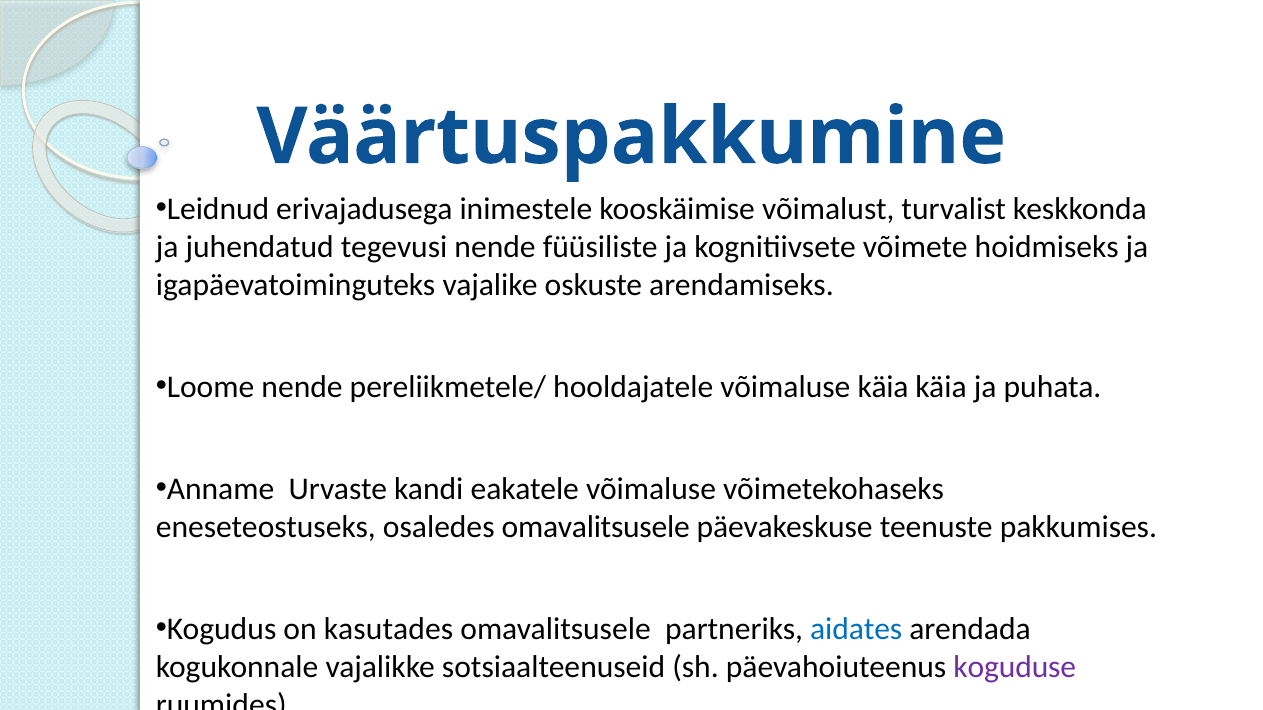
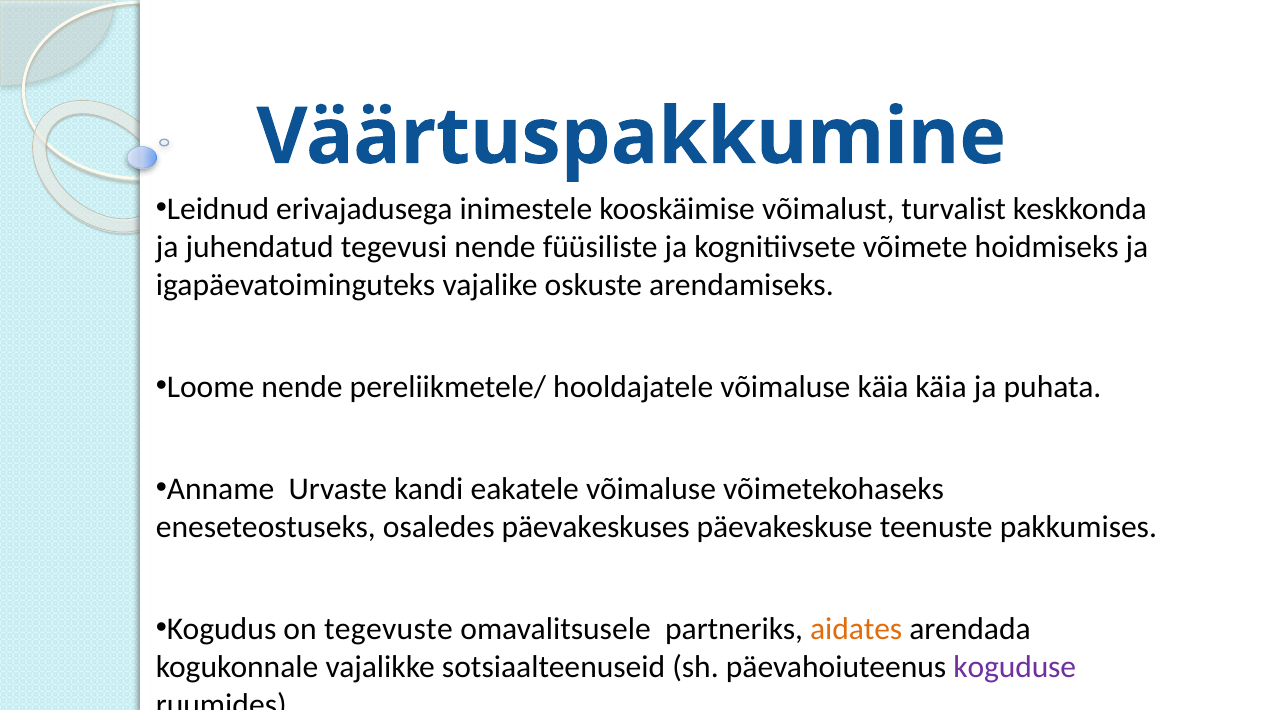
osaledes omavalitsusele: omavalitsusele -> päevakeskuses (596, 527)
kasutades: kasutades -> tegevuste (388, 629)
aidates colour: blue -> orange (856, 629)
